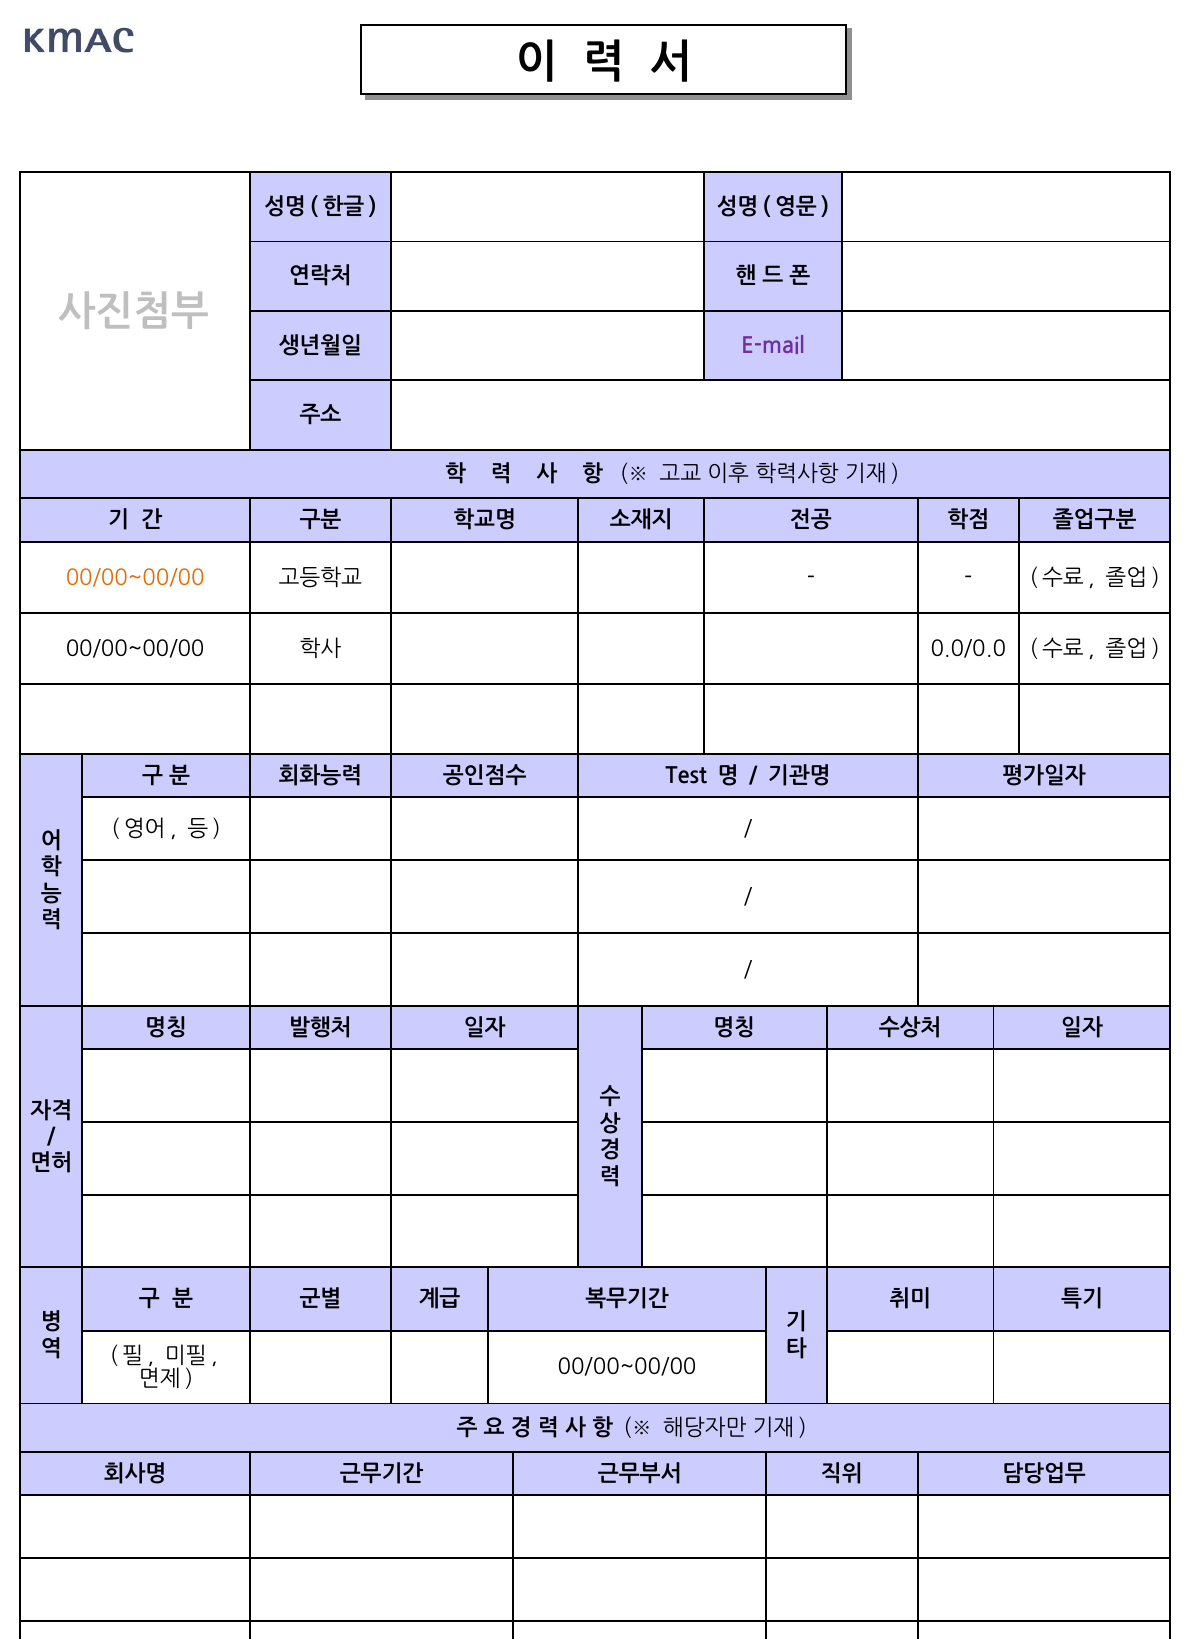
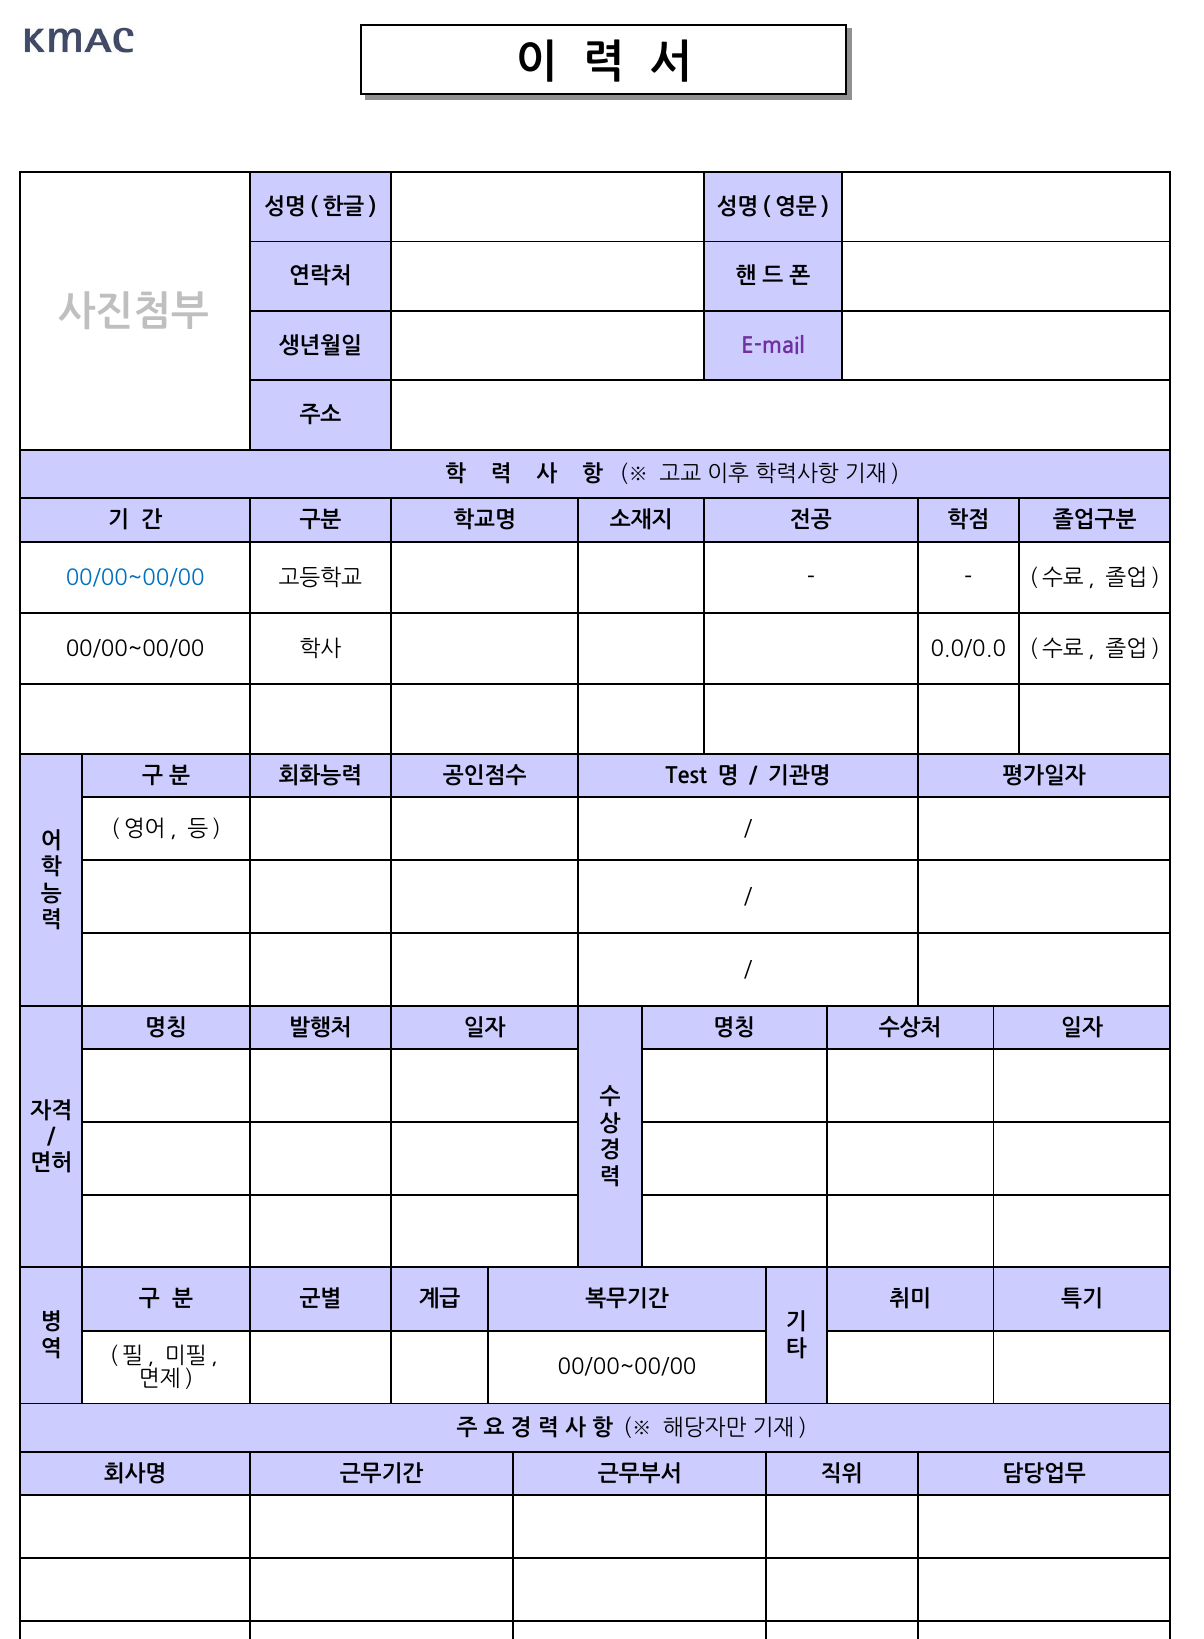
00/00~00/00 colour: orange -> blue (135, 578)
